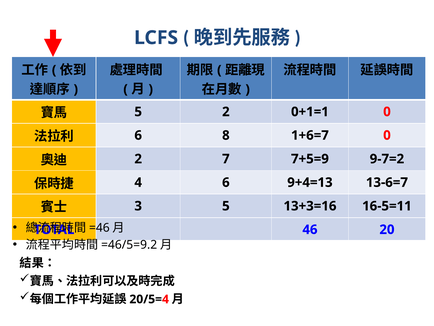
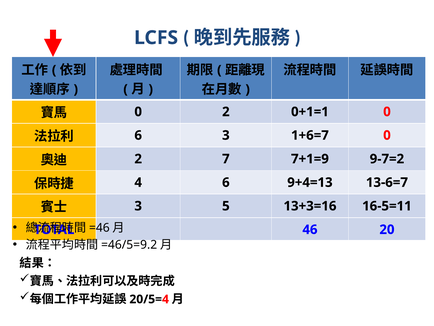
5: 5 -> 0 (138, 112)
6 8: 8 -> 3 (226, 135)
7+5=9: 7+5=9 -> 7+1=9 (310, 159)
